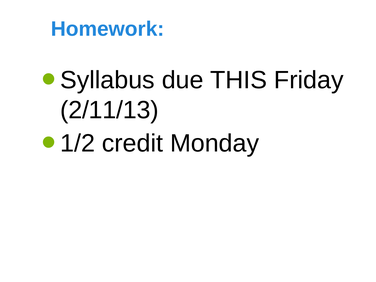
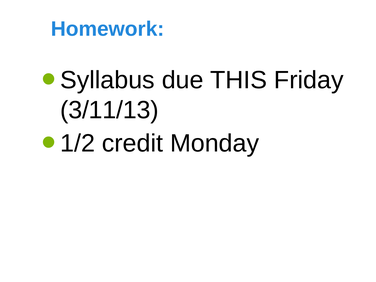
2/11/13: 2/11/13 -> 3/11/13 (109, 110)
